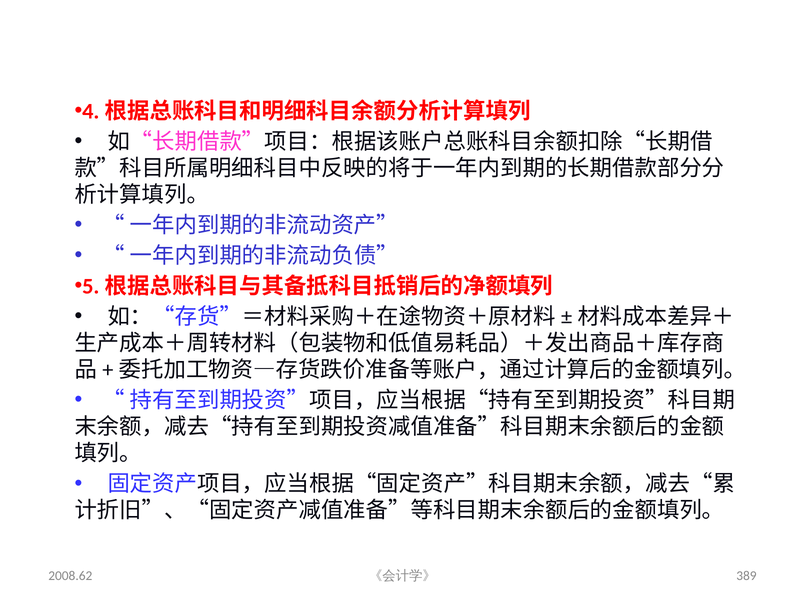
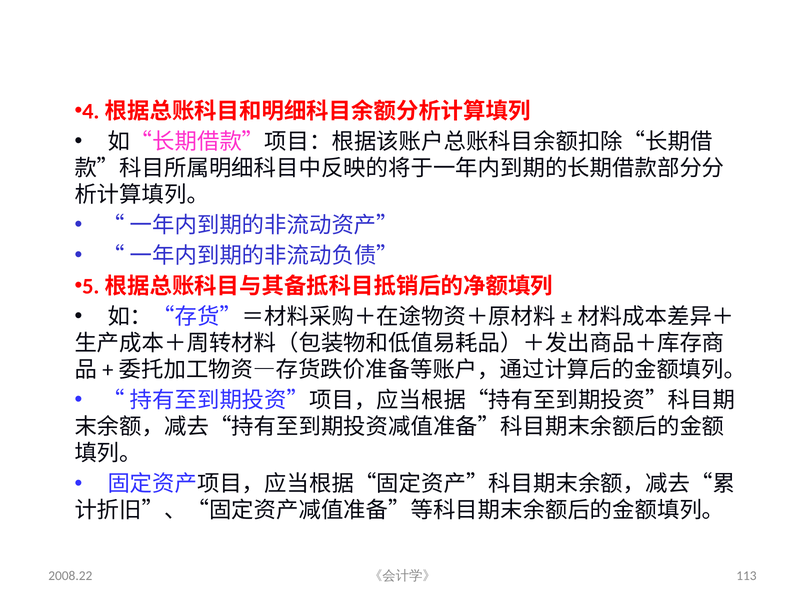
2008.62: 2008.62 -> 2008.22 (70, 577)
389: 389 -> 113 (746, 576)
